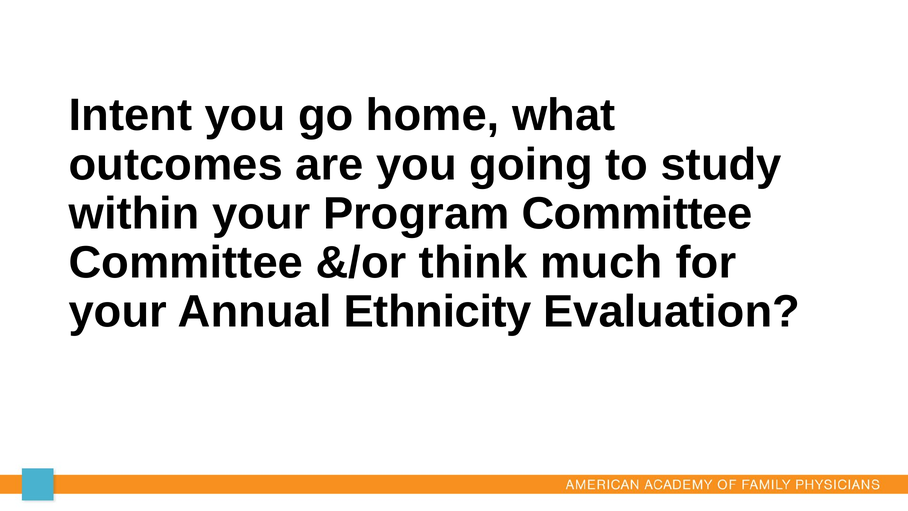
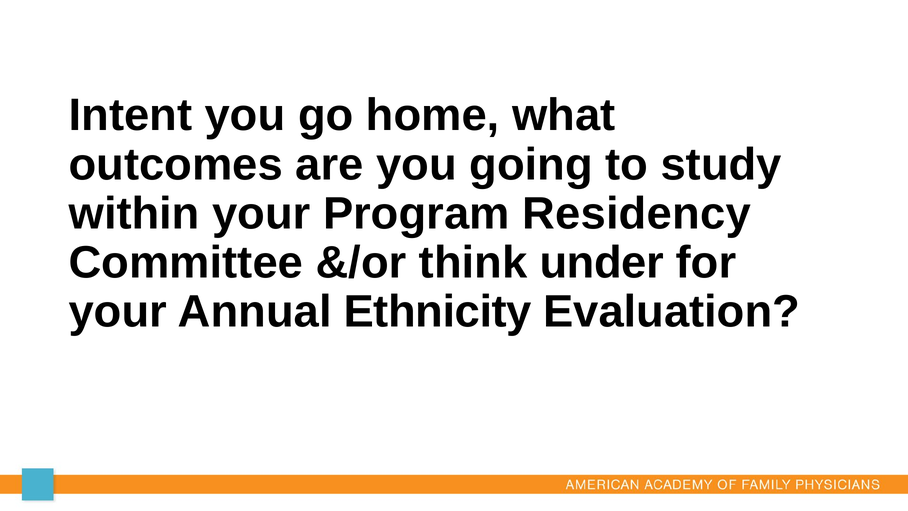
Program Committee: Committee -> Residency (637, 213)
much: much -> under (602, 263)
